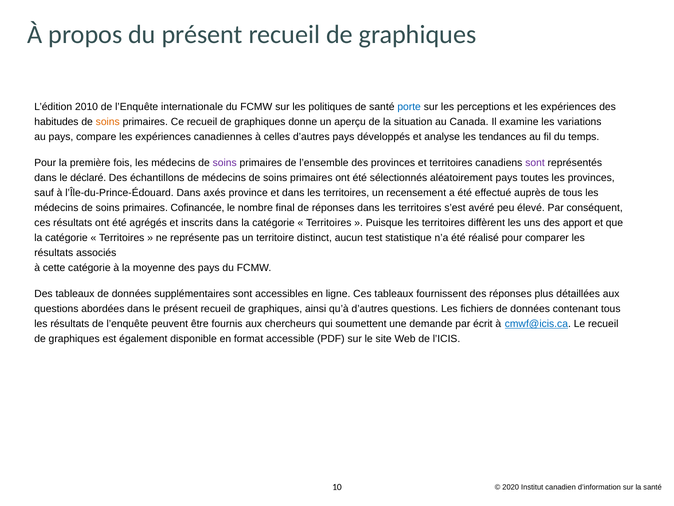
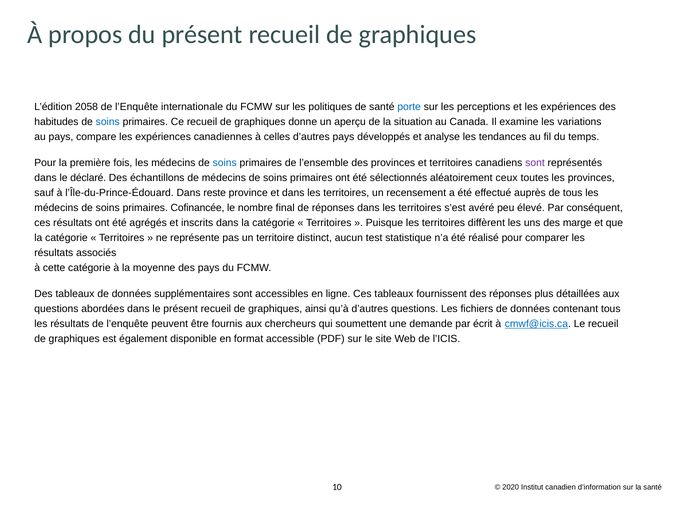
2010: 2010 -> 2058 (87, 107)
soins colour: orange -> blue (108, 122)
soins colour: purple -> blue (225, 163)
aléatoirement pays: pays -> ceux (507, 178)
axés: axés -> reste (215, 193)
apport: apport -> marge (577, 223)
